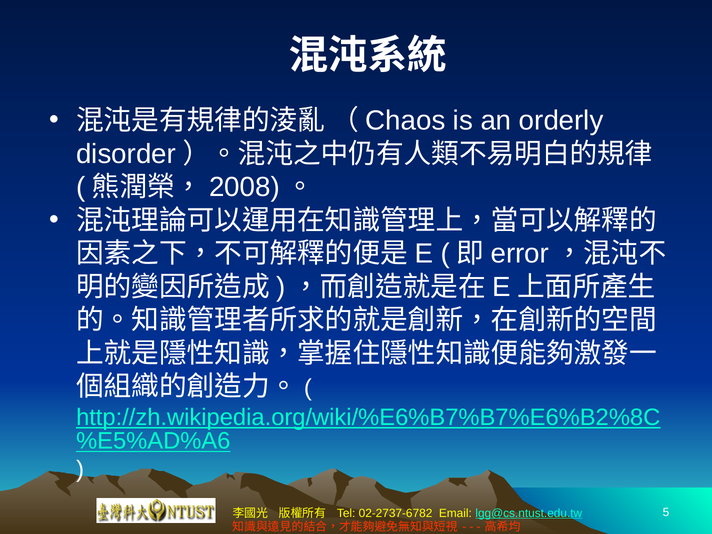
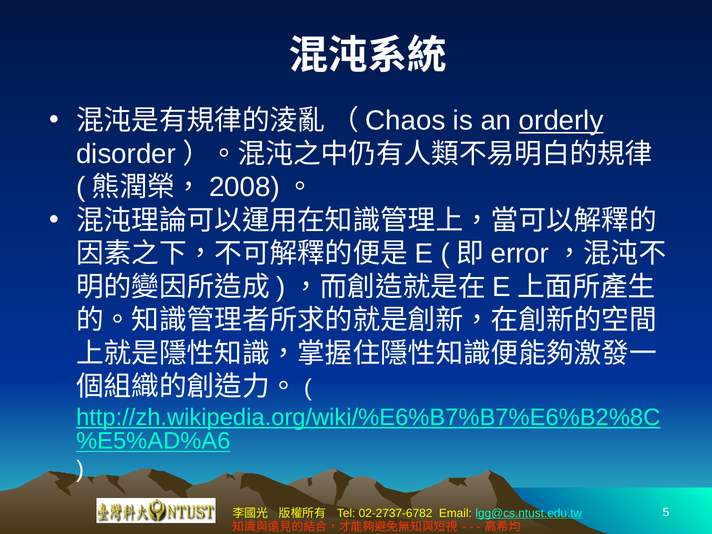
orderly underline: none -> present (561, 121)
